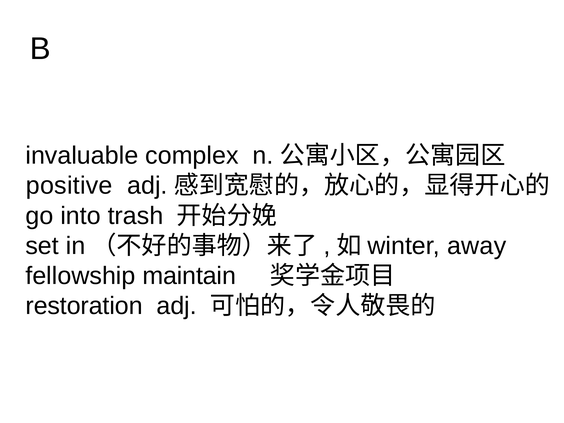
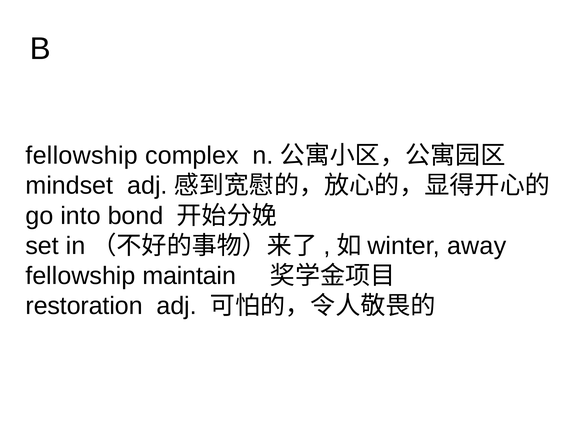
invaluable: invaluable -> fellowship (82, 156)
positive: positive -> mindset (69, 186)
trash: trash -> bond (136, 216)
